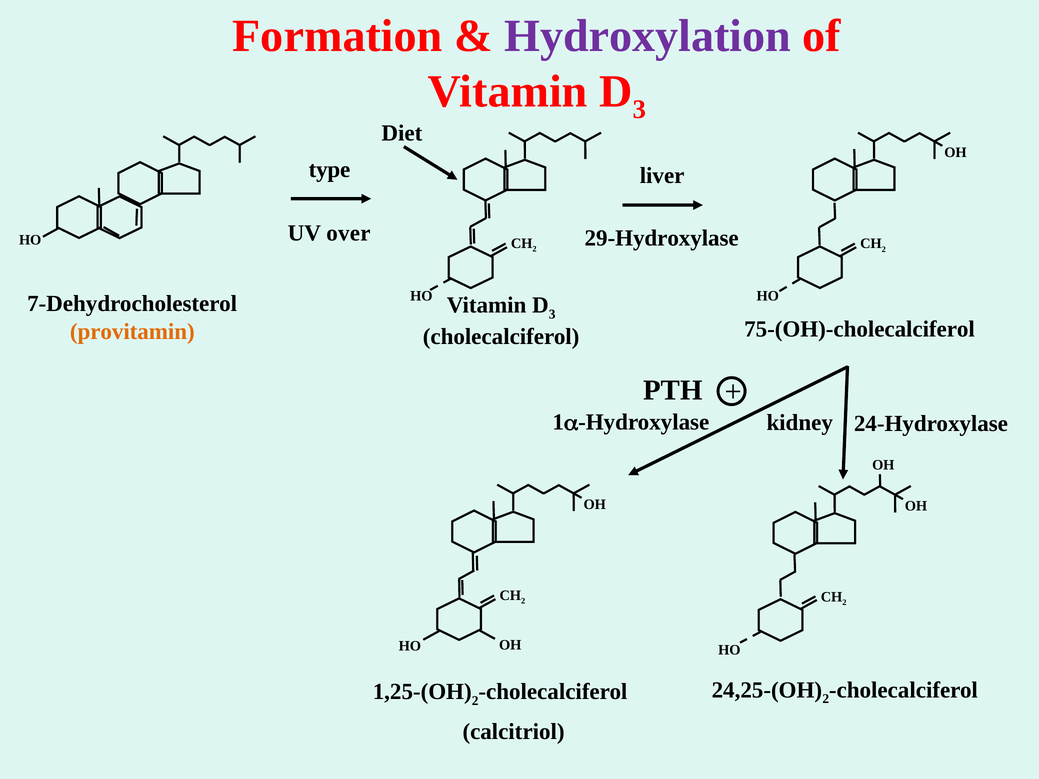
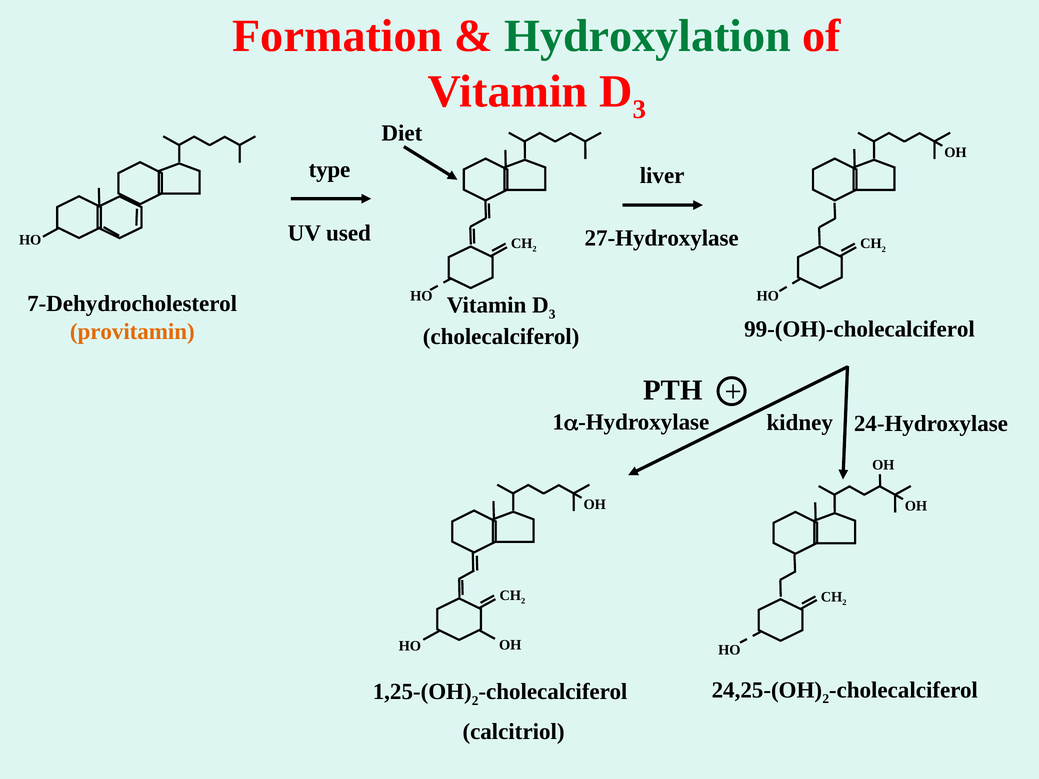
Hydroxylation colour: purple -> green (648, 36)
over: over -> used (349, 233)
29-Hydroxylase: 29-Hydroxylase -> 27-Hydroxylase (662, 238)
75-(OH)-cholecalciferol: 75-(OH)-cholecalciferol -> 99-(OH)-cholecalciferol (860, 329)
